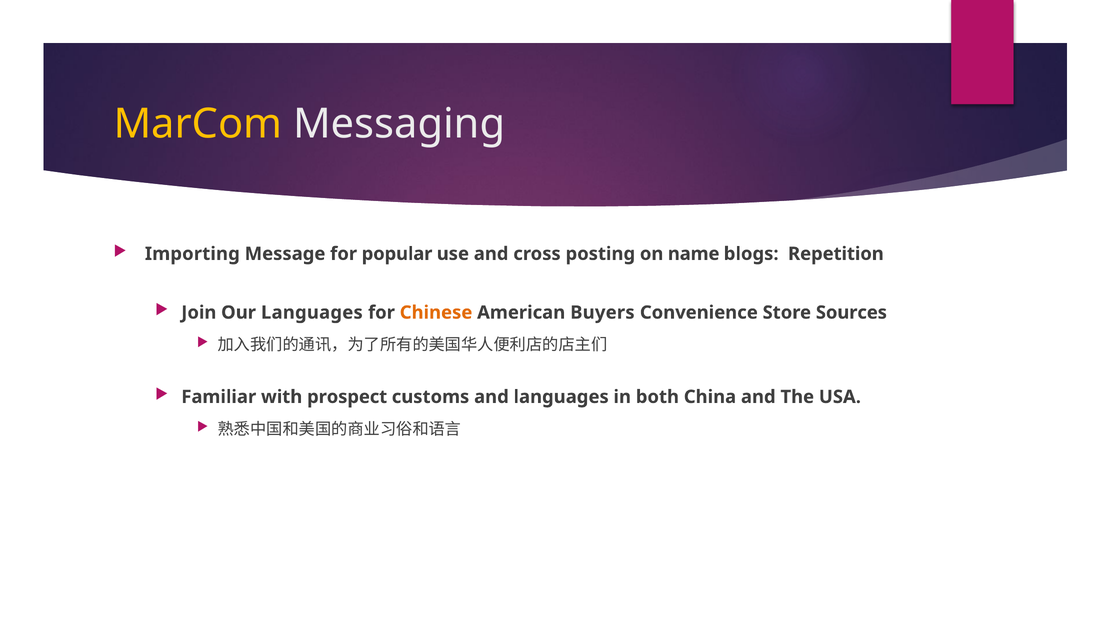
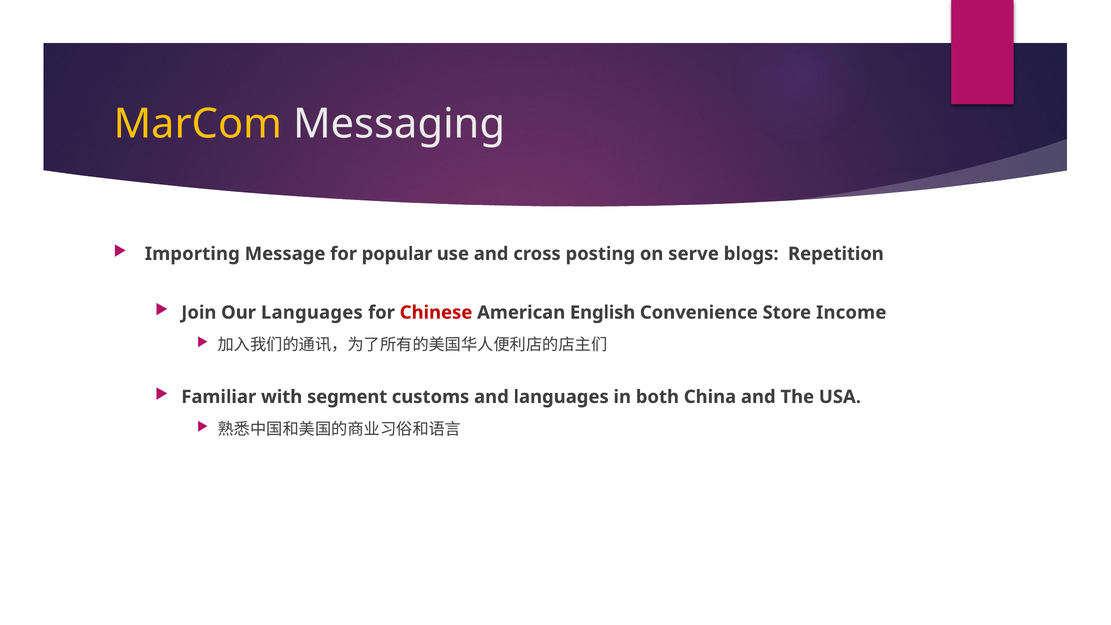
name: name -> serve (694, 254)
Chinese colour: orange -> red (436, 313)
Buyers: Buyers -> English (603, 313)
Sources: Sources -> Income (851, 313)
prospect: prospect -> segment (347, 397)
